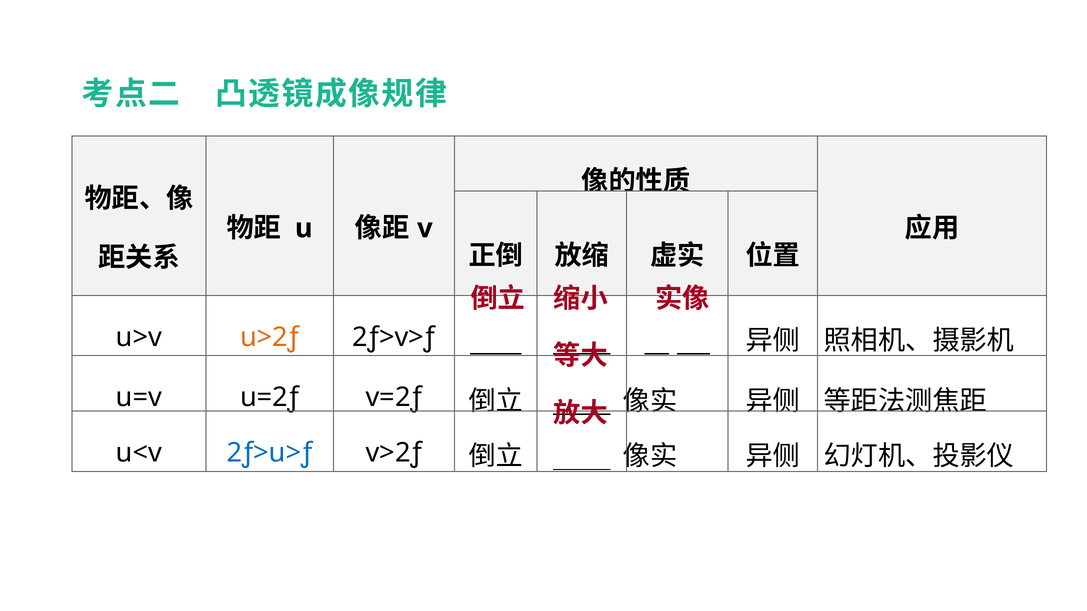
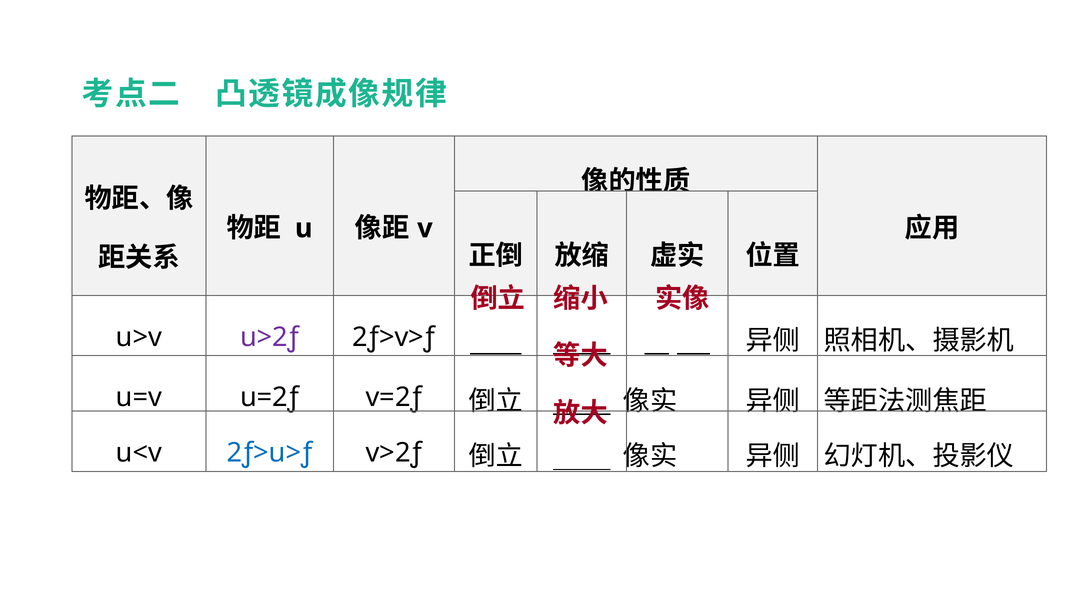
u>2ƒ colour: orange -> purple (270, 338)
